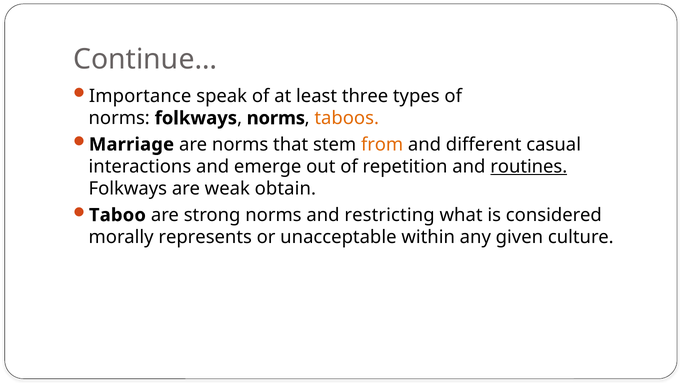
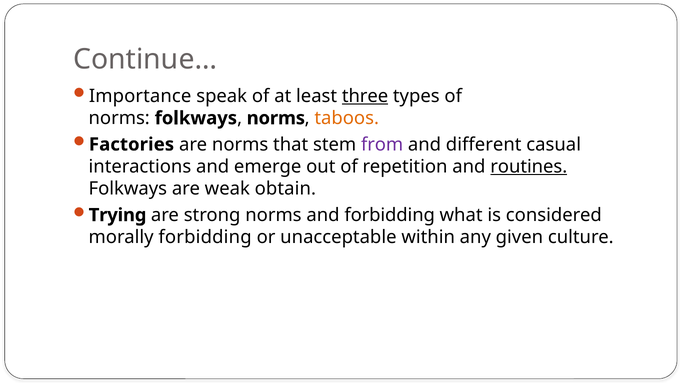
three underline: none -> present (365, 96)
Marriage: Marriage -> Factories (132, 144)
from colour: orange -> purple (382, 144)
Taboo: Taboo -> Trying (118, 215)
and restricting: restricting -> forbidding (390, 215)
morally represents: represents -> forbidding (205, 237)
